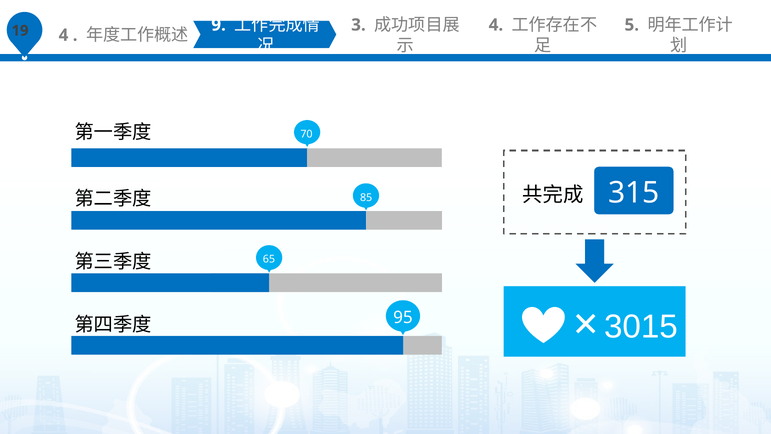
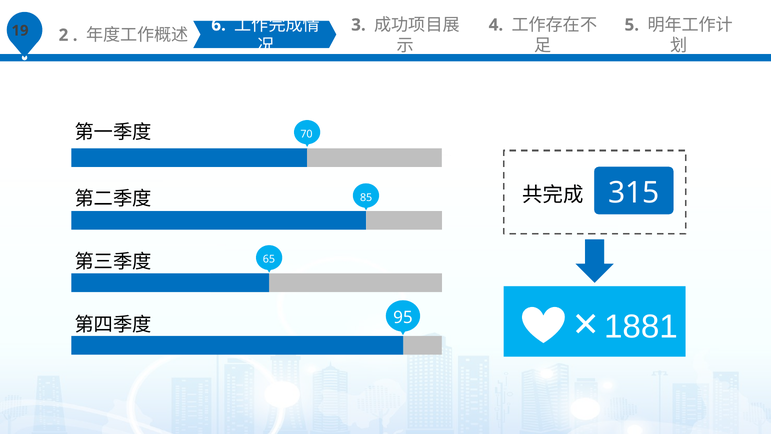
4: 4 -> 2 (63, 35)
9: 9 -> 6 (219, 25)
3015: 3015 -> 1881 (641, 326)
